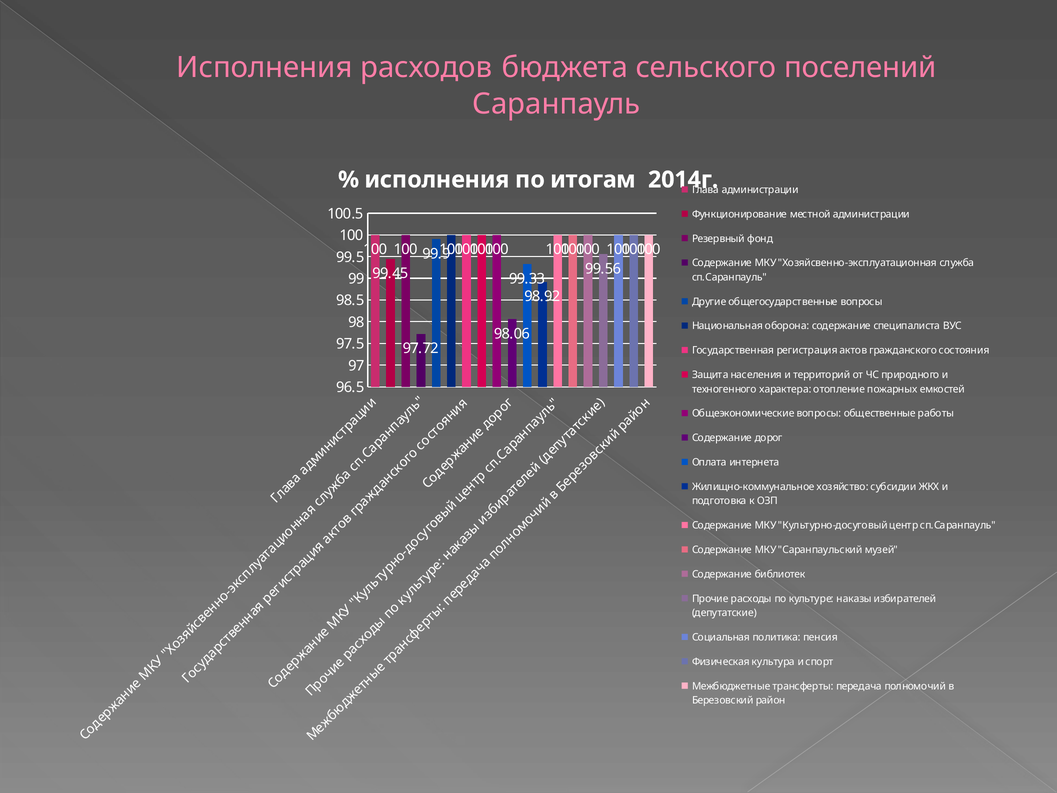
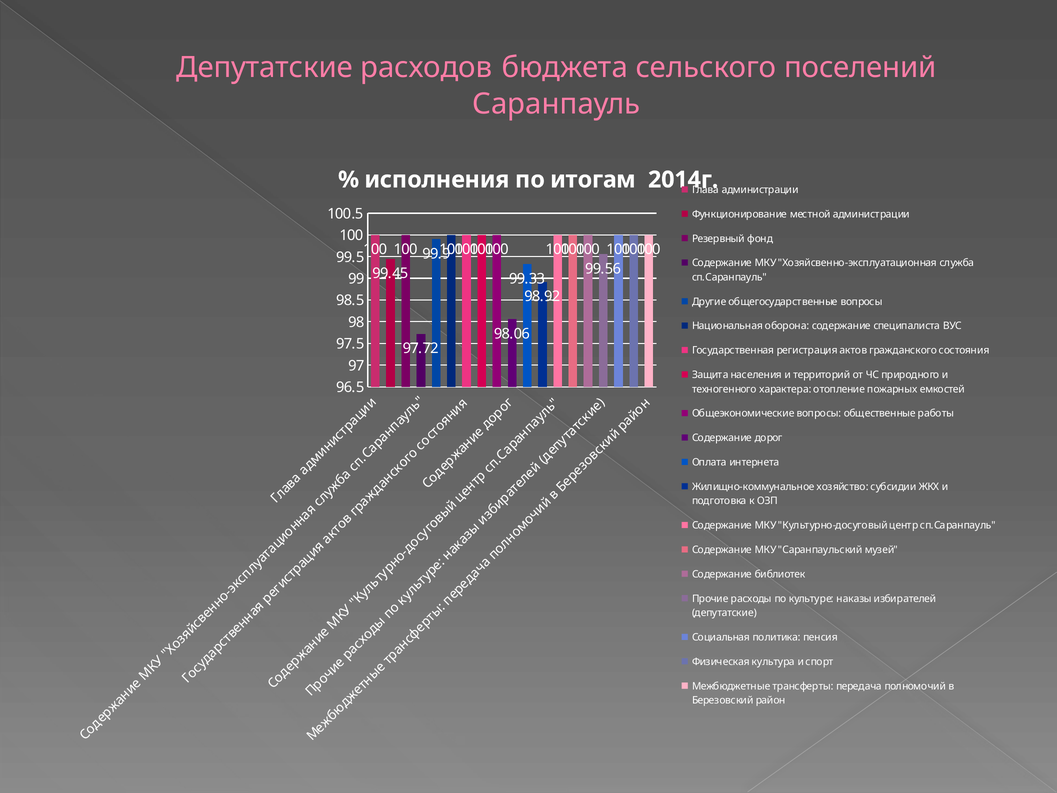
Исполнения: Исполнения -> Депутатские (265, 68)
